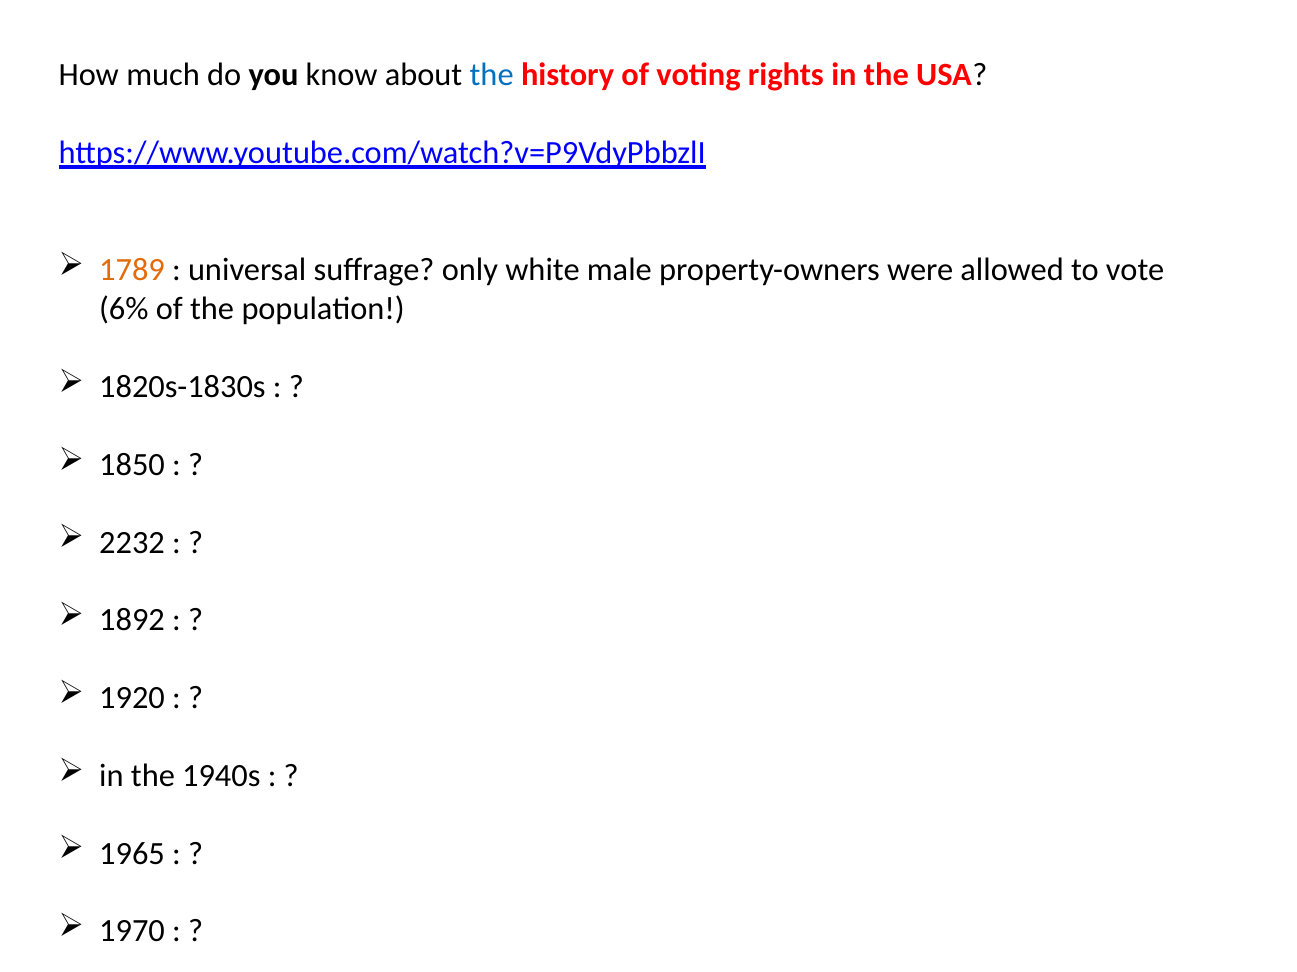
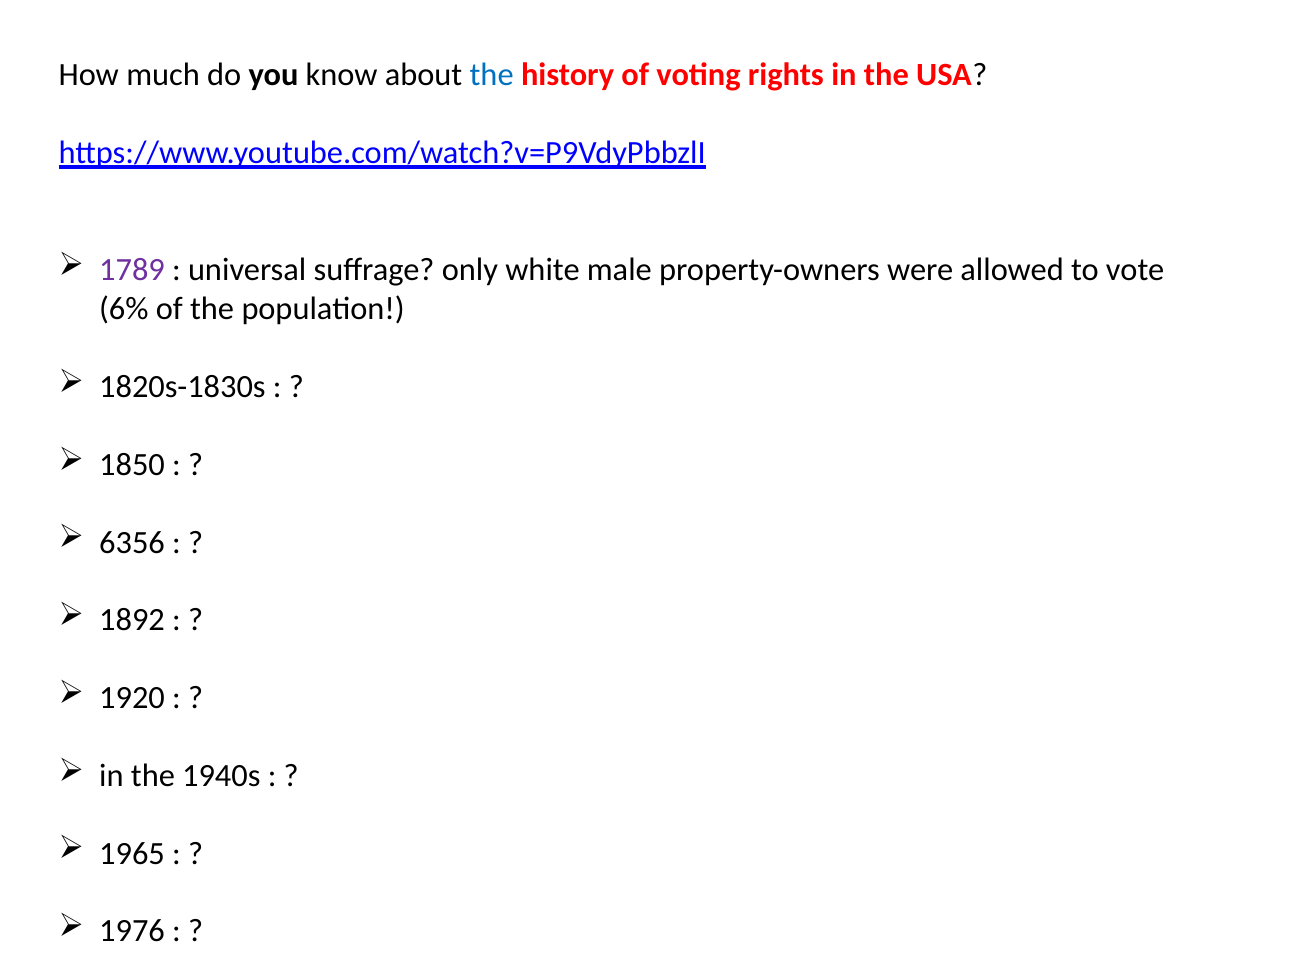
1789 colour: orange -> purple (132, 271)
2232: 2232 -> 6356 (132, 543)
1970: 1970 -> 1976 (132, 932)
